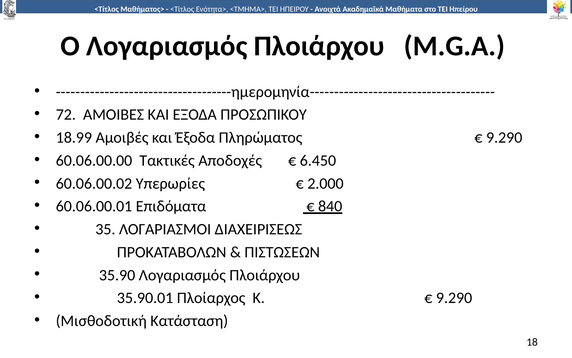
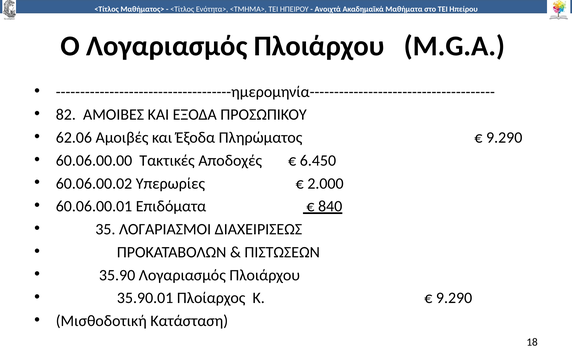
72: 72 -> 82 (66, 115)
18.99: 18.99 -> 62.06 (74, 137)
